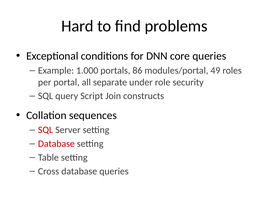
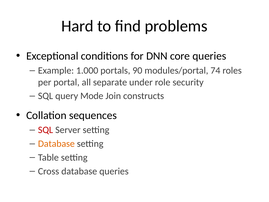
86: 86 -> 90 (137, 70)
49: 49 -> 74 (215, 70)
Script: Script -> Mode (92, 96)
Database colour: red -> orange (56, 144)
